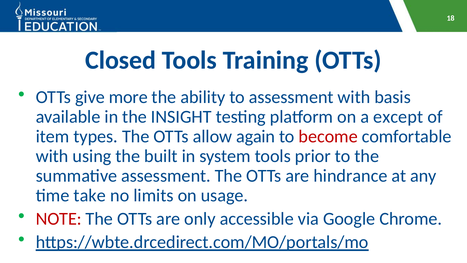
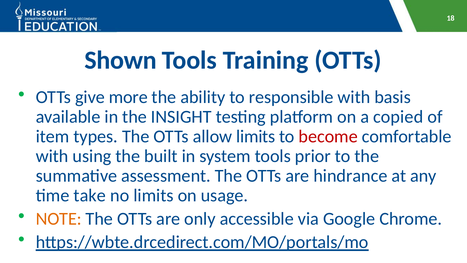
Closed: Closed -> Shown (121, 60)
to assessment: assessment -> responsible (291, 97)
except: except -> copied (398, 117)
allow again: again -> limits (256, 136)
NOTE colour: red -> orange (59, 219)
